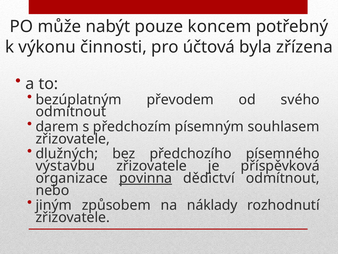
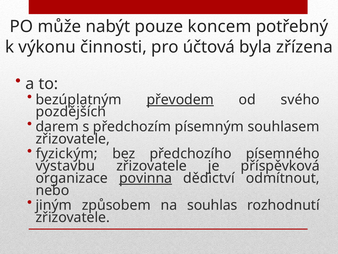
převodem underline: none -> present (180, 99)
odmítnout: odmítnout -> pozdějších (71, 112)
dlužných: dlužných -> fyzickým (67, 153)
náklady: náklady -> souhlas (212, 205)
